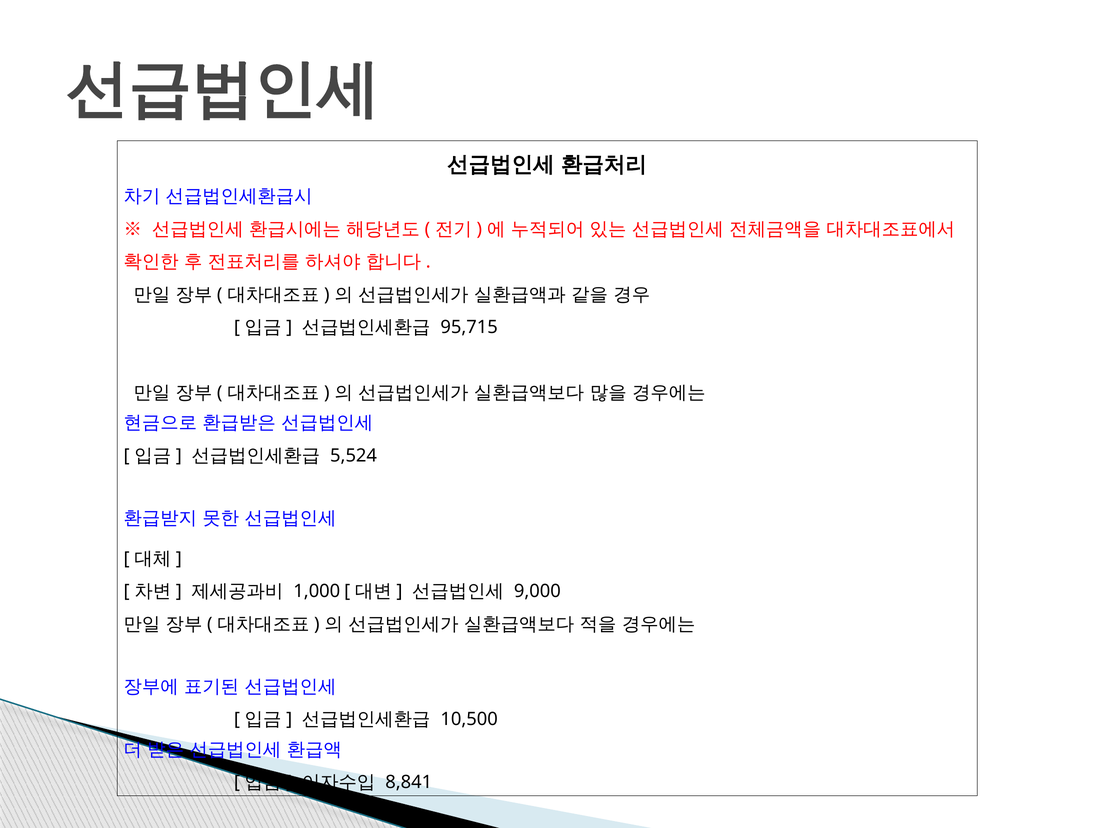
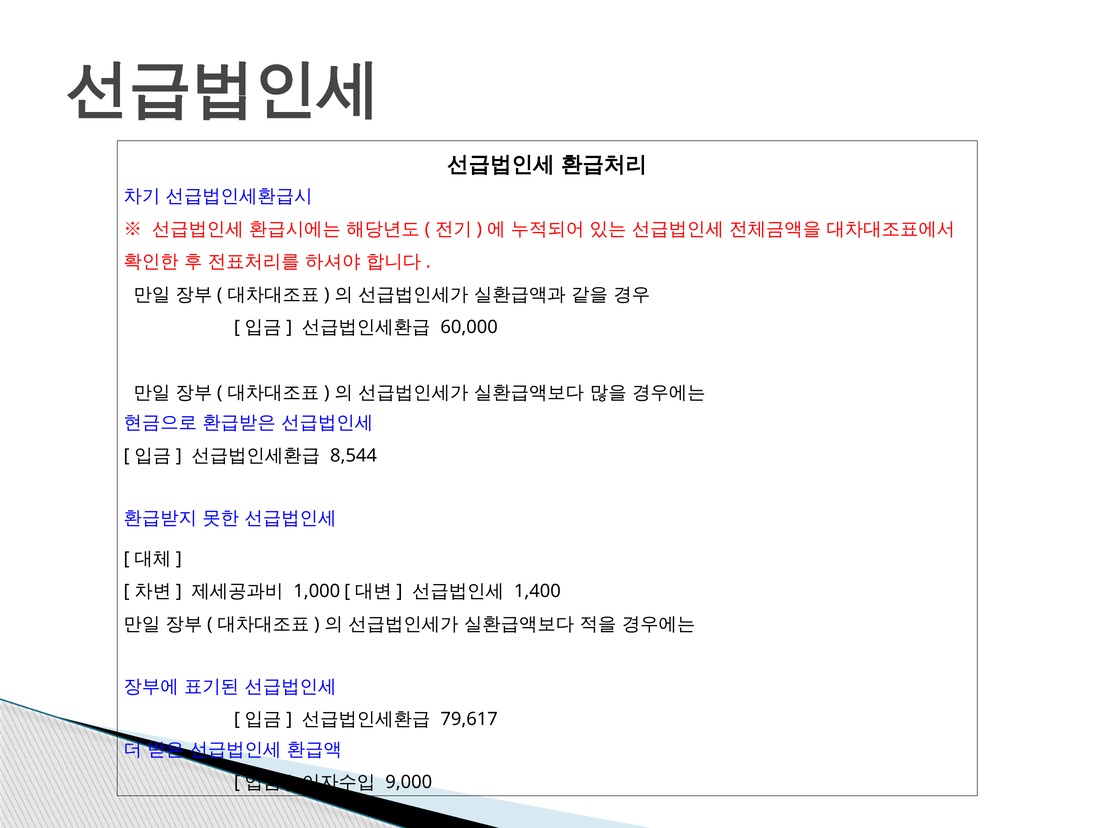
95,715: 95,715 -> 60,000 (469, 327)
5,524: 5,524 -> 8,544 (354, 455)
9,000: 9,000 -> 1,400 (537, 591)
10,500: 10,500 -> 79,617 (469, 719)
8,841: 8,841 -> 9,000 (409, 781)
